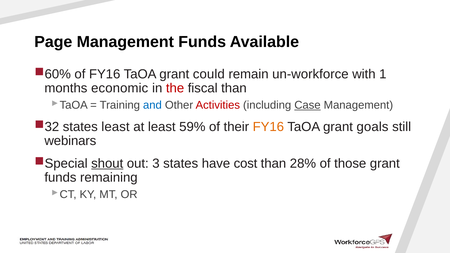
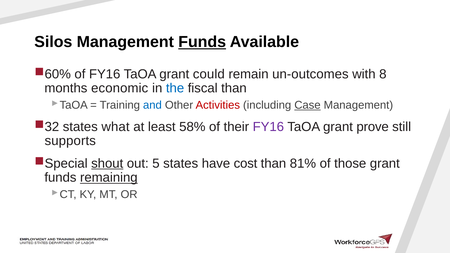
Page: Page -> Silos (53, 42)
Funds underline: none -> present (202, 42)
un-workforce: un-workforce -> un-outcomes (310, 74)
1: 1 -> 8 (383, 74)
the colour: red -> blue (175, 88)
states least: least -> what (116, 127)
59%: 59% -> 58% (192, 127)
FY16 colour: orange -> purple (268, 127)
goals: goals -> prove (373, 127)
webinars: webinars -> supports (70, 141)
3: 3 -> 5 (156, 164)
28%: 28% -> 81% (303, 164)
remaining underline: none -> present (109, 178)
